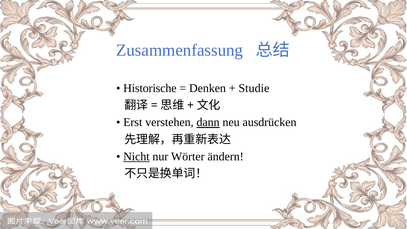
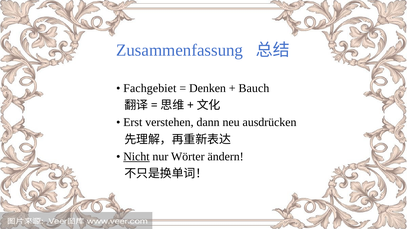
Historische: Historische -> Fachgebiet (150, 88)
Studie: Studie -> Bauch (254, 88)
dann underline: present -> none (208, 122)
